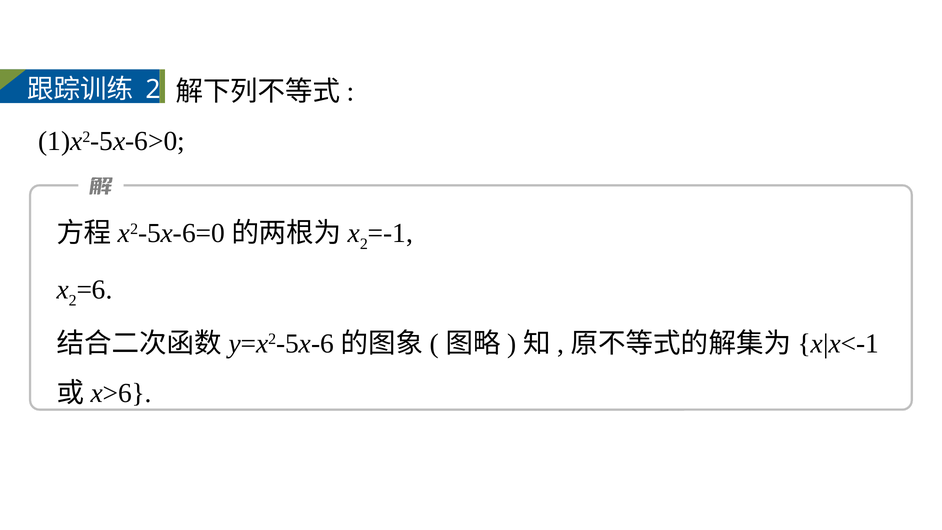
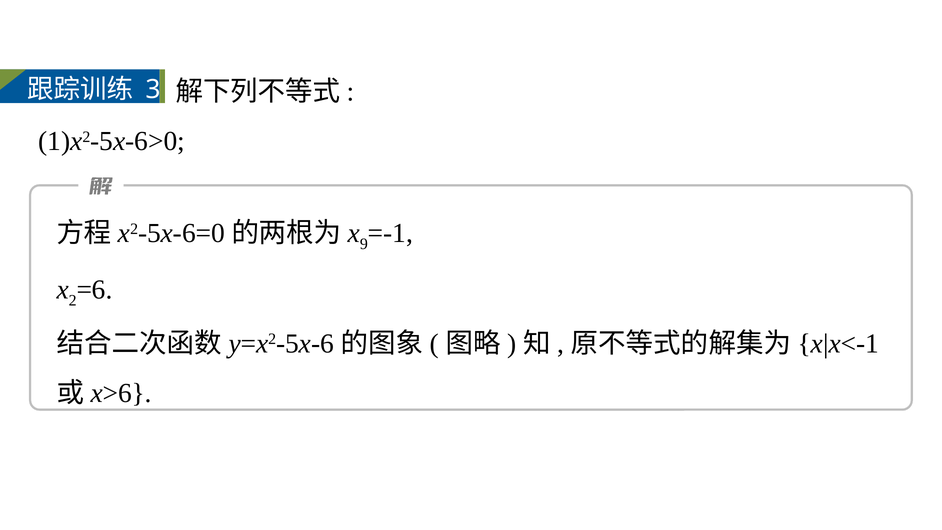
2: 2 -> 3 (153, 90)
2: 2 -> 9 (364, 244)
